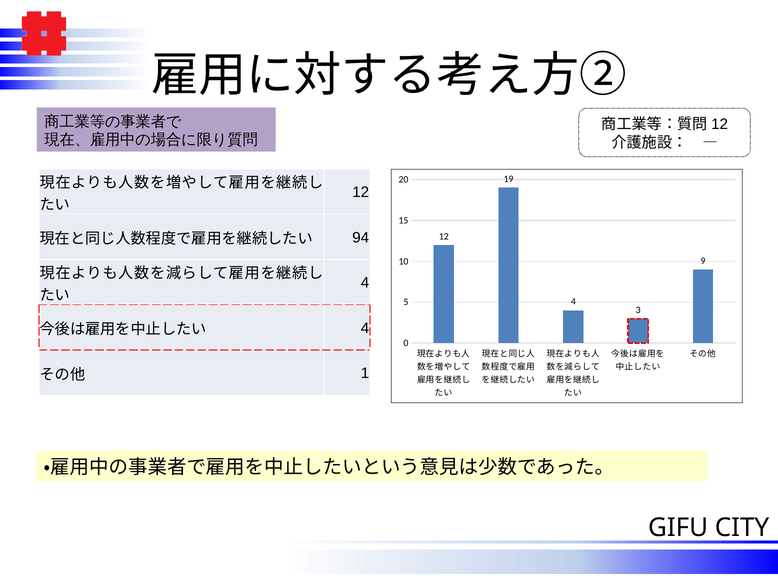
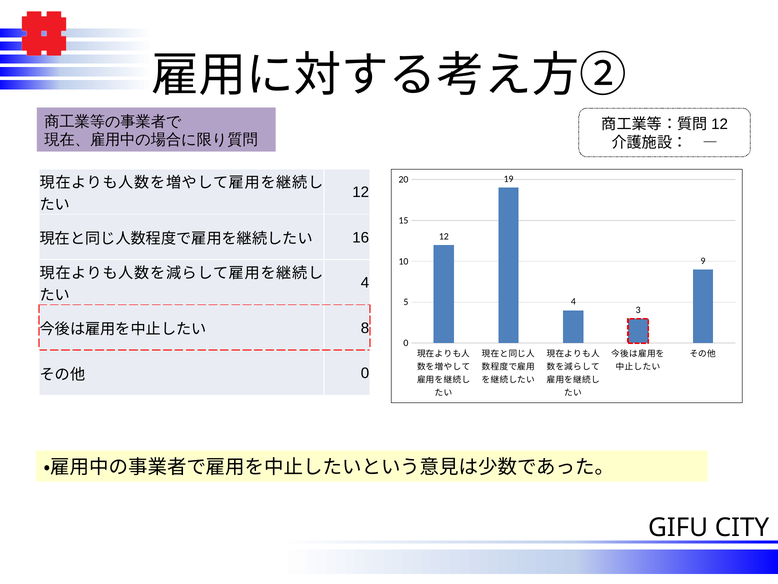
94: 94 -> 16 (361, 237)
4: 4 -> 8 (365, 328)
1: 1 -> 0 (365, 373)
